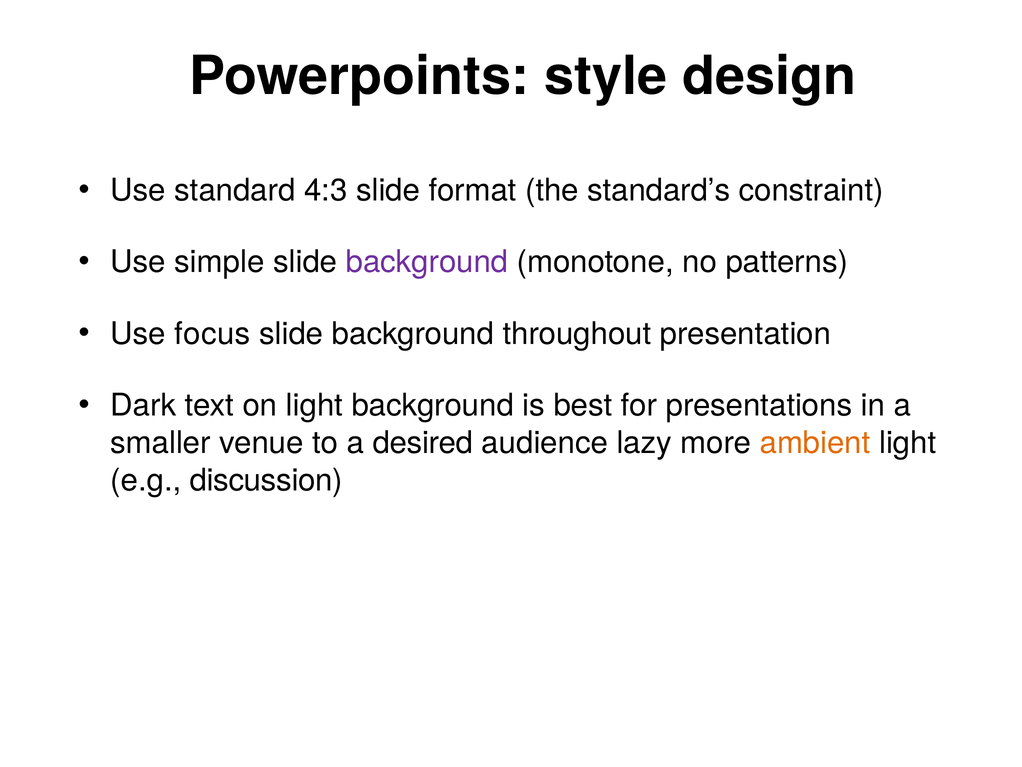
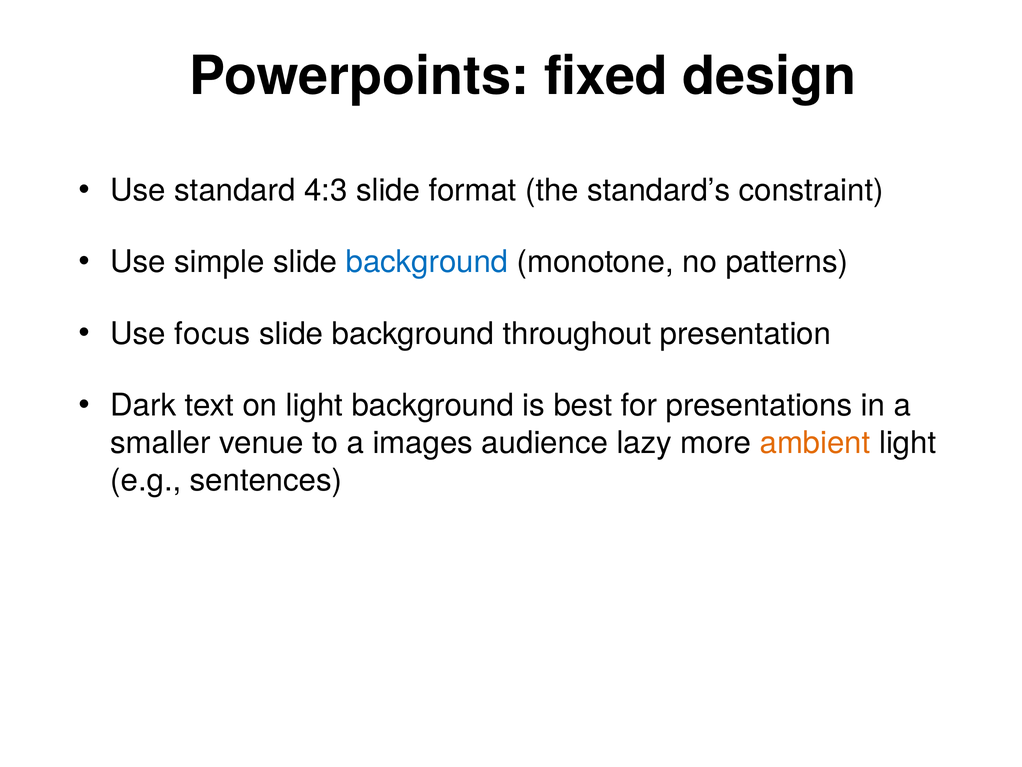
style: style -> fixed (606, 76)
background colour: purple -> blue (427, 262)
desired: desired -> images (423, 443)
discussion: discussion -> sentences (266, 480)
